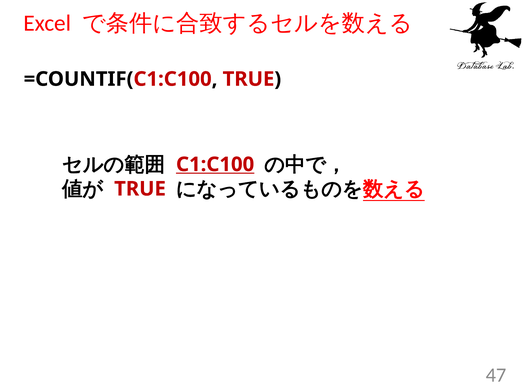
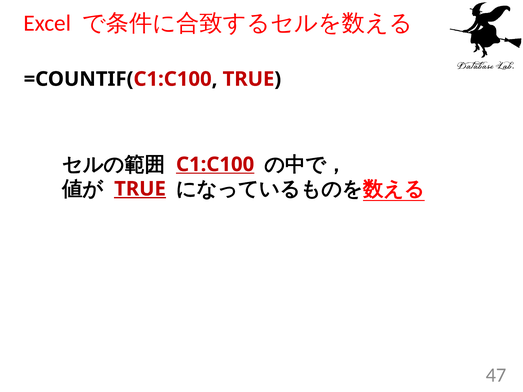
TRUE underline: none -> present (140, 189)
